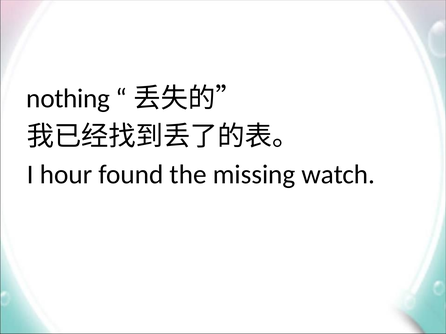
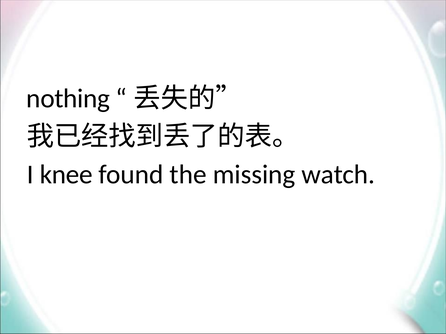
hour: hour -> knee (66, 175)
